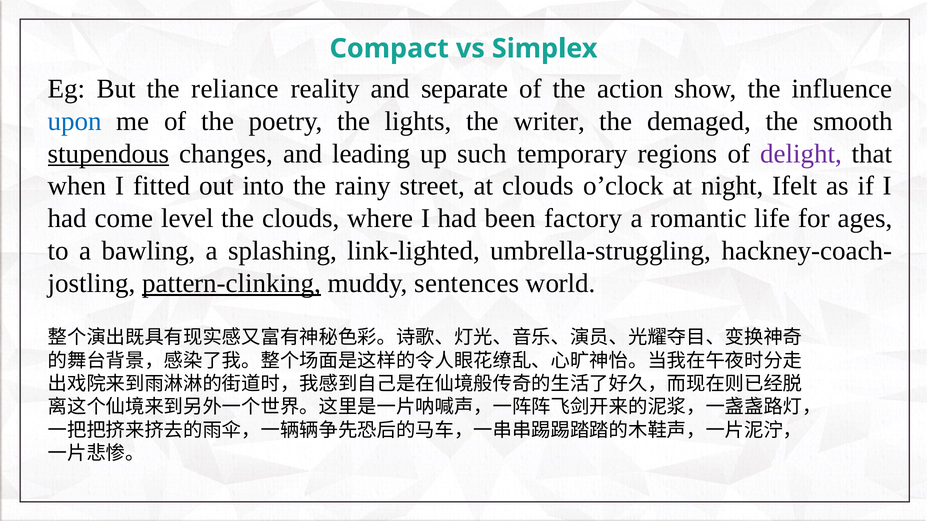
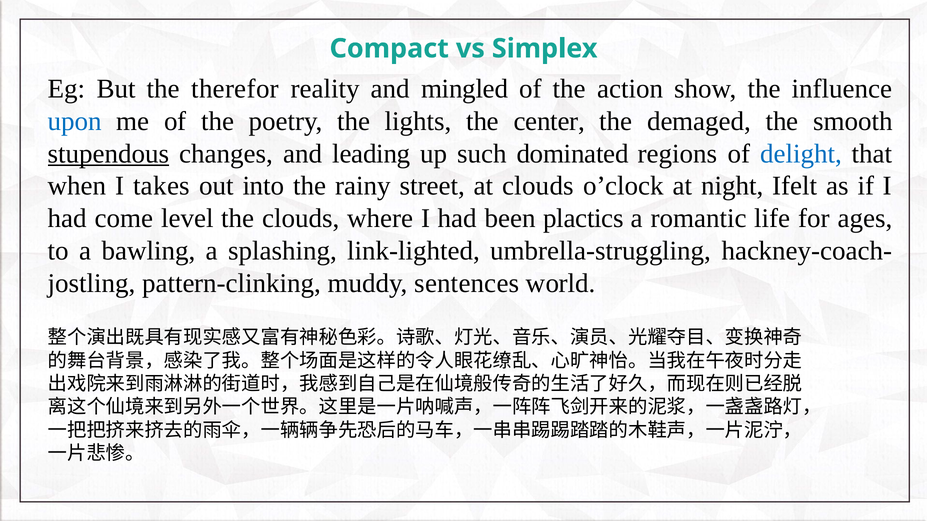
reliance: reliance -> therefor (235, 89)
separate: separate -> mingled (465, 89)
writer: writer -> center (549, 121)
temporary: temporary -> dominated (573, 154)
delight colour: purple -> blue (801, 154)
fitted: fitted -> takes (161, 186)
factory: factory -> plactics (583, 219)
pattern-clinking underline: present -> none (232, 284)
